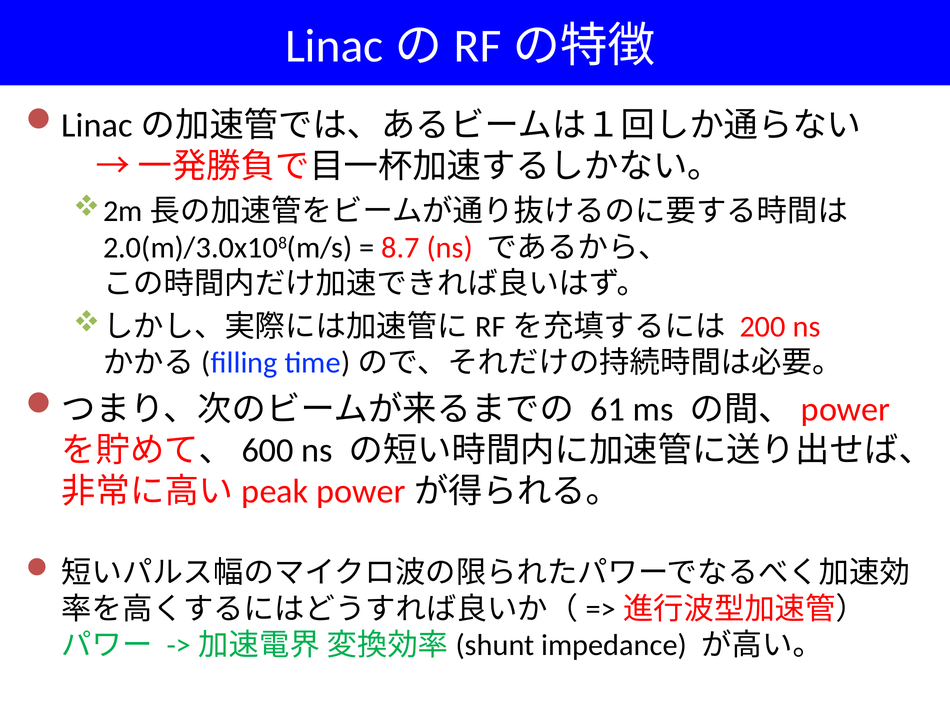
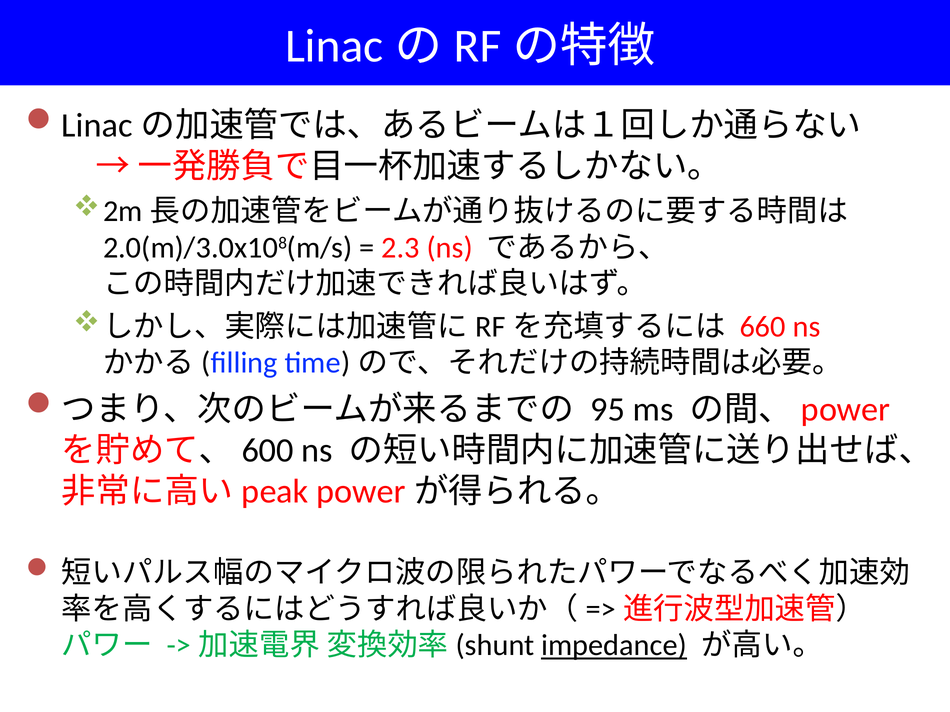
8.7: 8.7 -> 2.3 (400, 248)
200: 200 -> 660 (763, 327)
61: 61 -> 95 (608, 410)
impedance underline: none -> present (614, 646)
